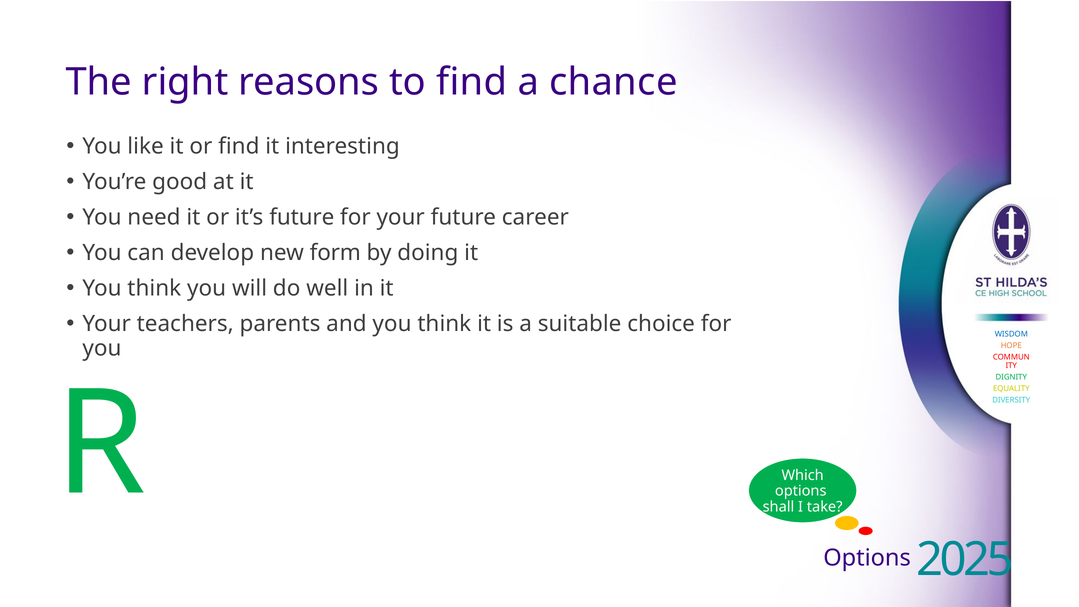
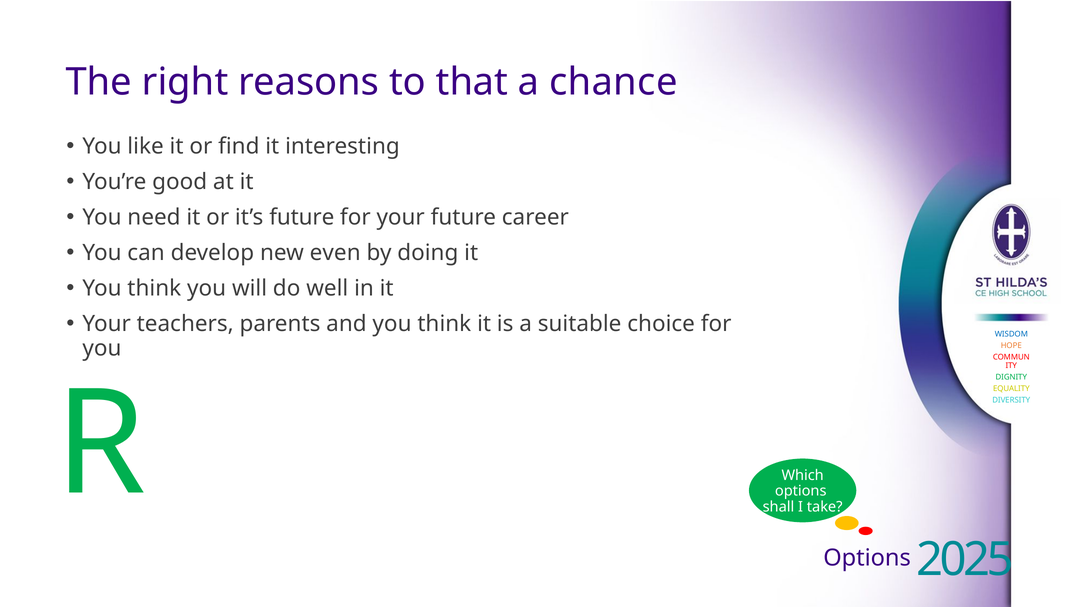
to find: find -> that (472, 82)
form: form -> even (335, 253)
